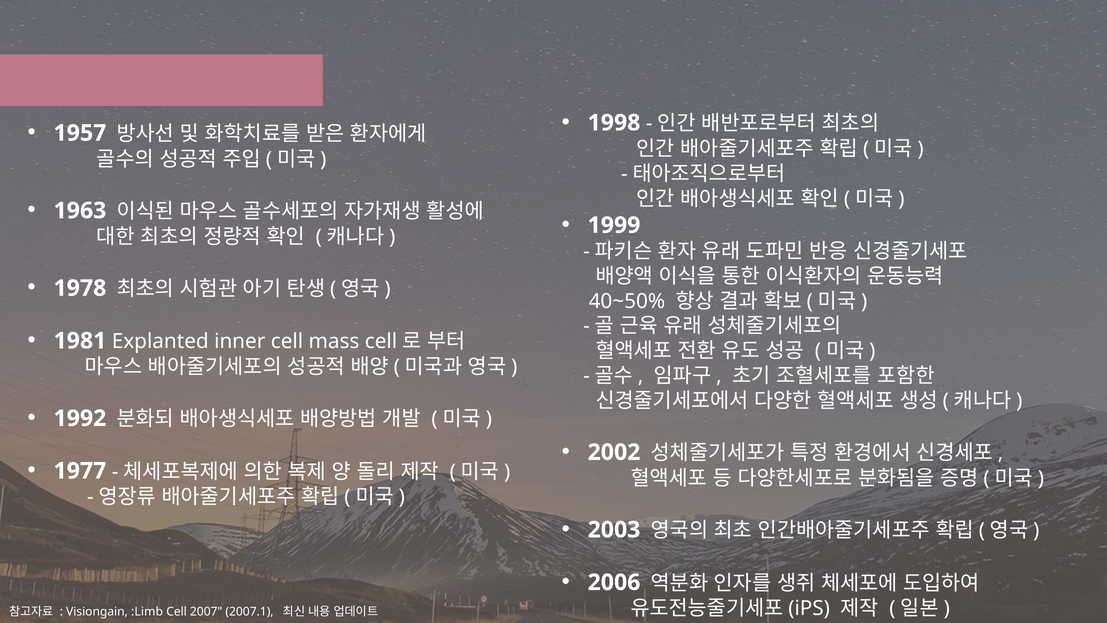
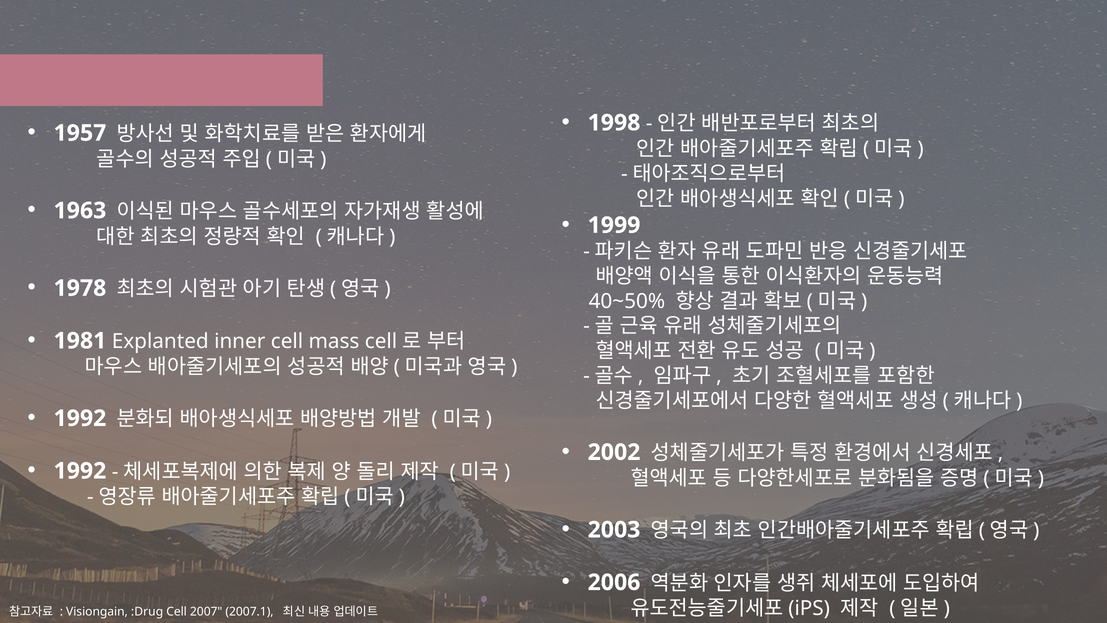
1977: 1977 -> 1992 (80, 471)
:Limb: :Limb -> :Drug (147, 611)
